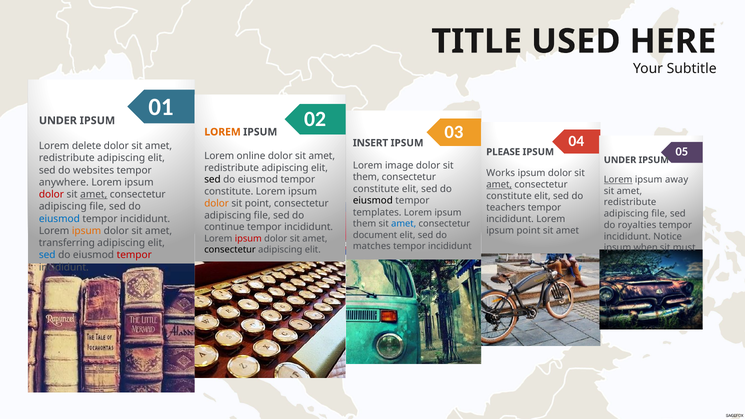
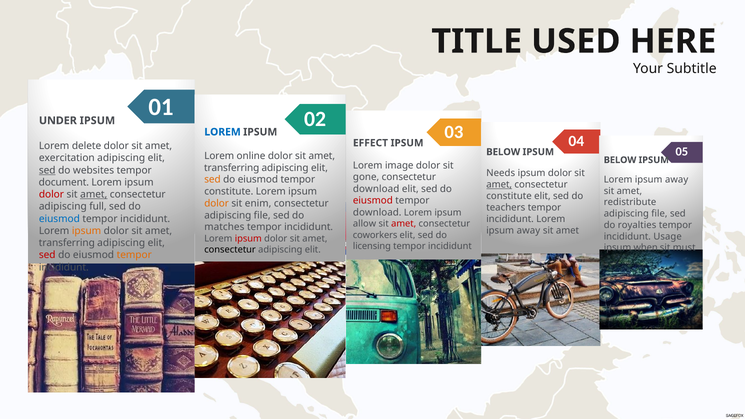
LOREM colour: orange -> blue (223, 132)
INSERT: INSERT -> EFFECT (370, 143)
PLEASE: PLEASE -> BELOW (503, 152)
redistribute: redistribute -> exercitation (67, 158)
UNDER: UNDER -> BELOW (620, 160)
redistribute: redistribute -> transferring (232, 168)
sed underline: none -> present (47, 170)
Works: Works -> Needs (501, 173)
them: them -> gone (366, 177)
sed colour: black -> orange (212, 180)
Lorem underline: present -> none (618, 180)
anywhere: anywhere -> document (64, 182)
constitute: constitute -> download (376, 189)
eiusmod colour: black -> red (373, 201)
sit point: point -> enim (258, 203)
file: file -> full (98, 207)
templates: templates -> download (377, 213)
them: them -> allow (365, 224)
amet colour: blue -> red (404, 224)
continue: continue -> matches (224, 227)
point: point -> away (528, 231)
document: document -> coworkers (375, 235)
Notice: Notice -> Usage (668, 236)
matches: matches -> licensing (372, 246)
sed colour: blue -> red (47, 255)
tempor colour: red -> orange (134, 255)
